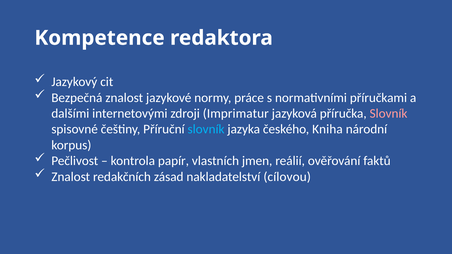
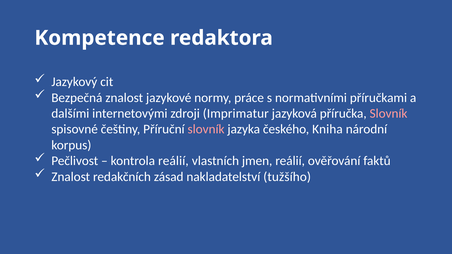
slovník colour: light blue -> pink (206, 129)
kontrola papír: papír -> reálií (173, 161)
cílovou: cílovou -> tužšího (287, 177)
